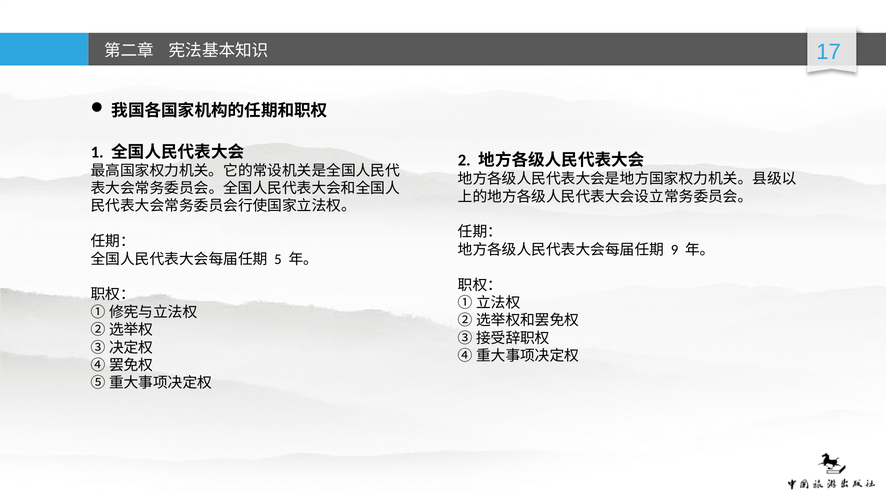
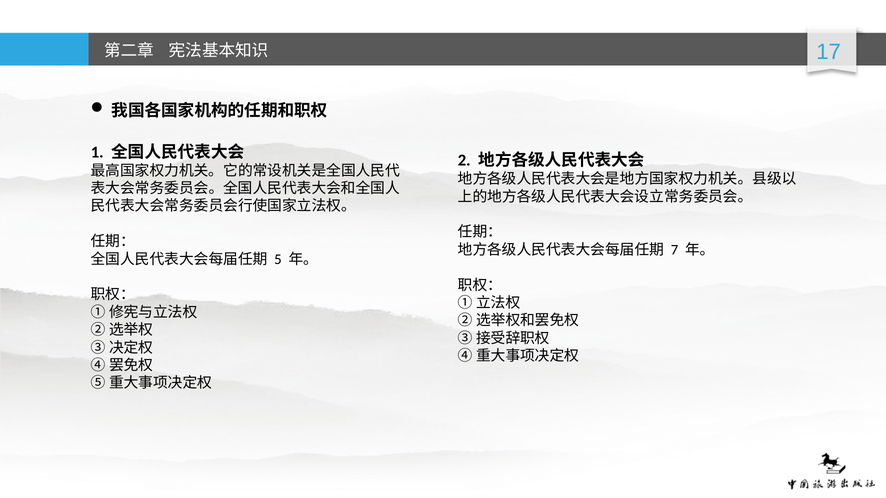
9: 9 -> 7 (675, 250)
